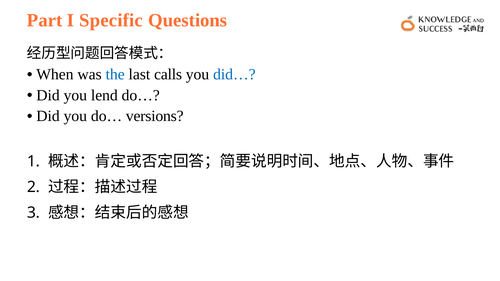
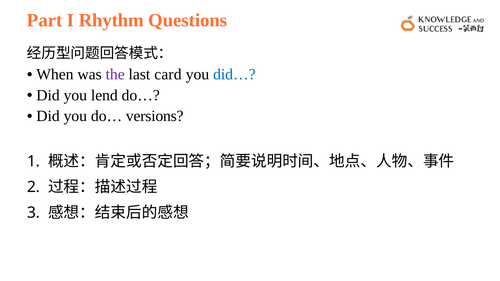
Specific: Specific -> Rhythm (111, 20)
the colour: blue -> purple (115, 75)
calls: calls -> card (168, 75)
